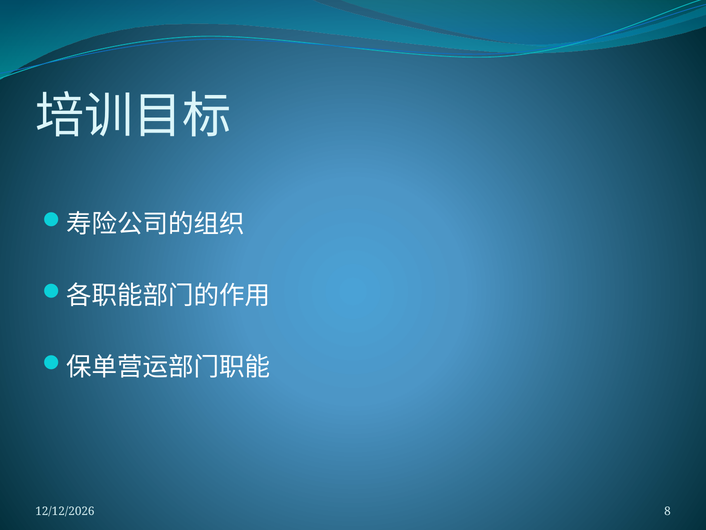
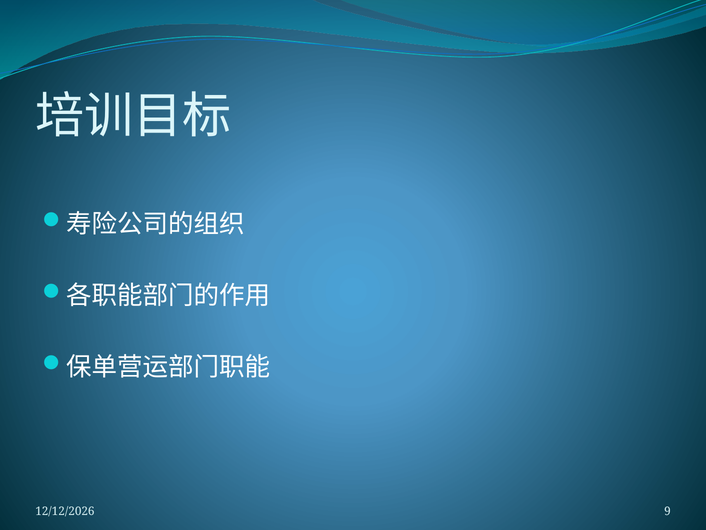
8: 8 -> 9 (668, 511)
